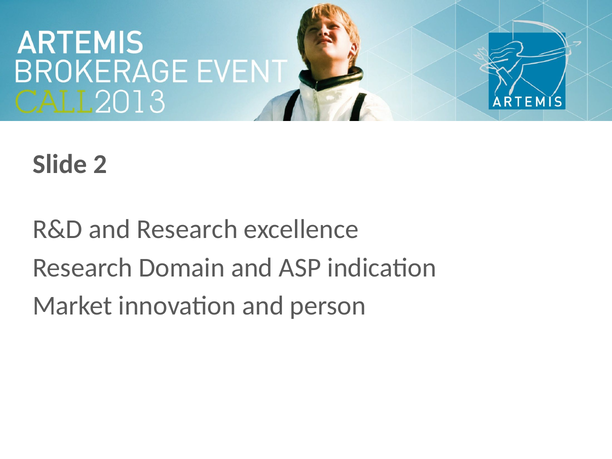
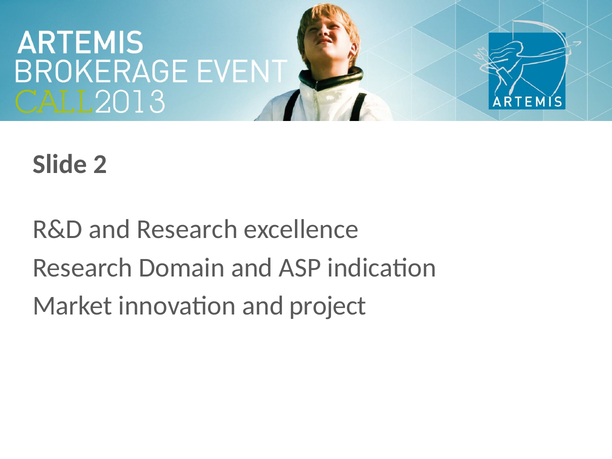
person: person -> project (328, 306)
